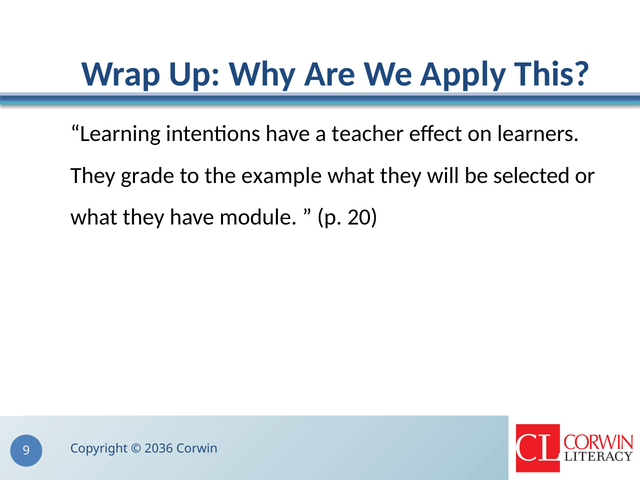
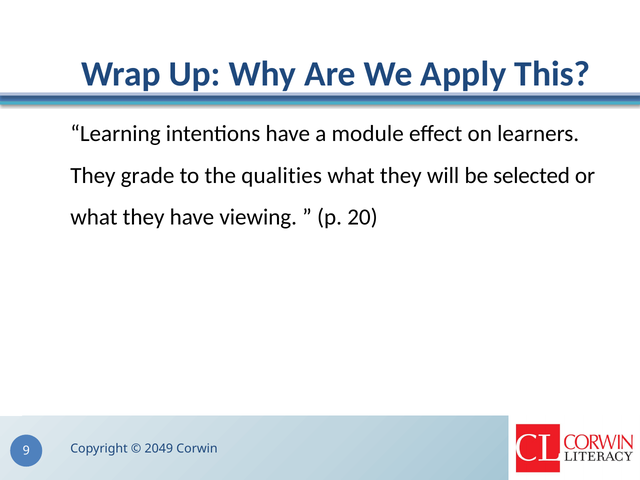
teacher: teacher -> module (368, 134)
example: example -> qualities (282, 175)
module: module -> viewing (258, 217)
2036: 2036 -> 2049 (159, 449)
